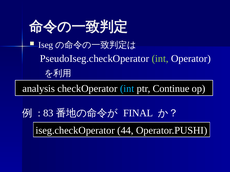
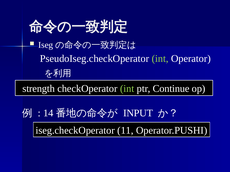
analysis: analysis -> strength (39, 89)
int colour: light blue -> light green (127, 89)
83: 83 -> 14 (48, 113)
FINAL: FINAL -> INPUT (138, 113)
44: 44 -> 11 (125, 131)
